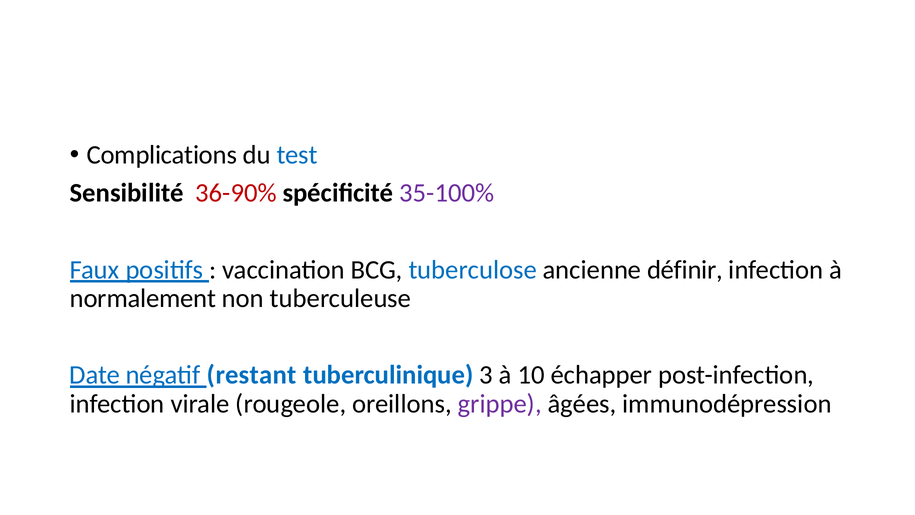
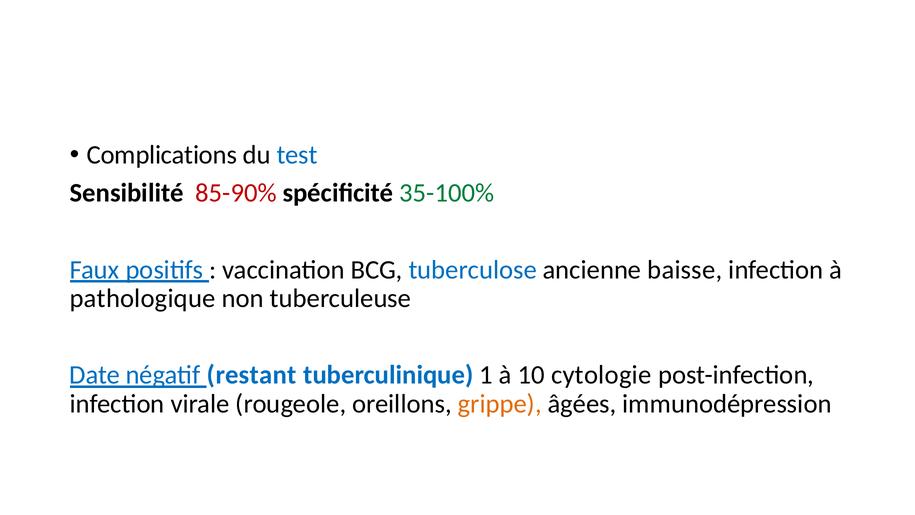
36-90%: 36-90% -> 85-90% (236, 193)
35-100% colour: purple -> green (447, 193)
définir: définir -> baisse (685, 270)
normalement: normalement -> pathologique (143, 298)
3: 3 -> 1 (486, 375)
échapper: échapper -> cytologie (601, 375)
grippe colour: purple -> orange (500, 404)
